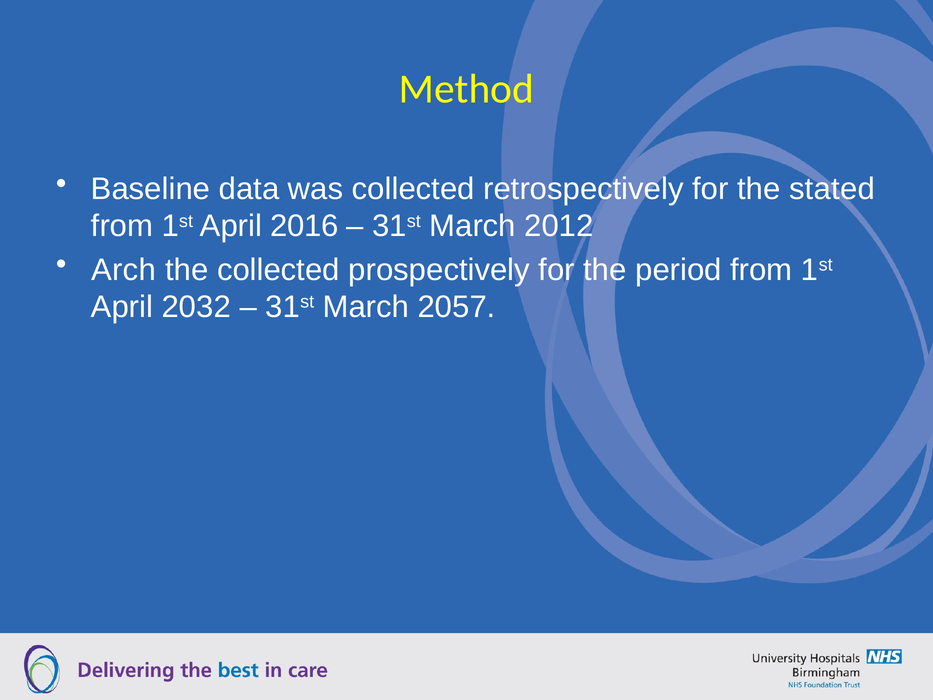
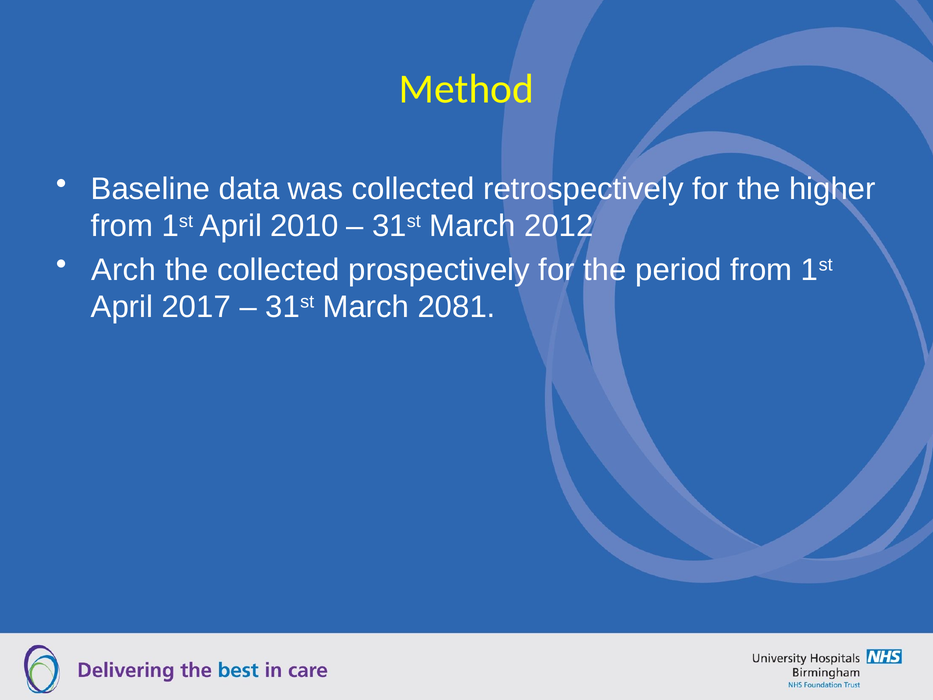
stated: stated -> higher (832, 189)
2016: 2016 -> 2010 (304, 226)
2032: 2032 -> 2017 (196, 307)
2057: 2057 -> 2081 (457, 307)
